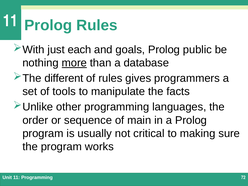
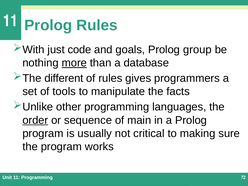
each: each -> code (79, 50)
public: public -> group (197, 50)
order underline: none -> present (35, 120)
